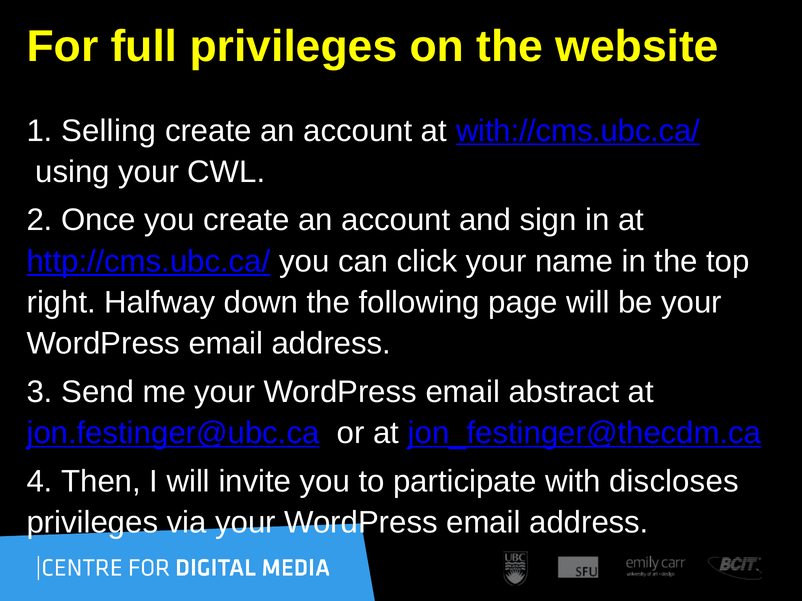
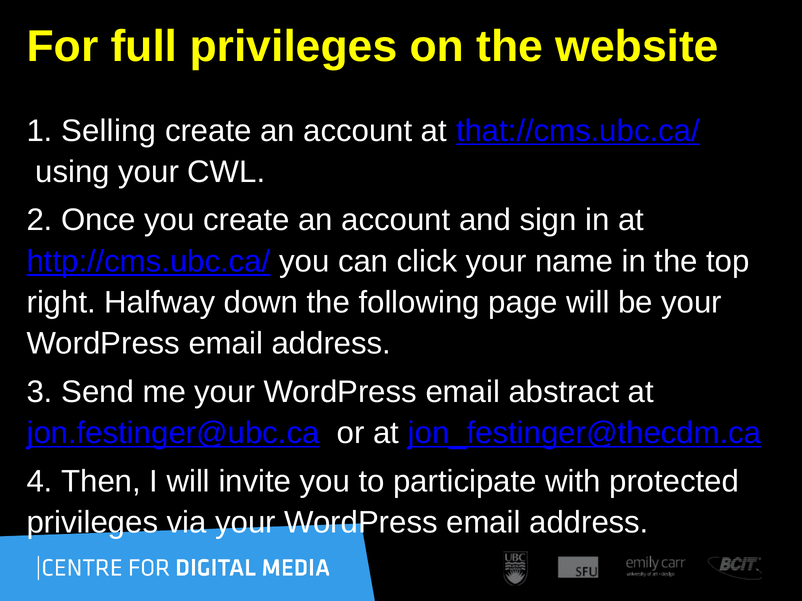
with://cms.ubc.ca/: with://cms.ubc.ca/ -> that://cms.ubc.ca/ (578, 131)
discloses: discloses -> protected (674, 482)
